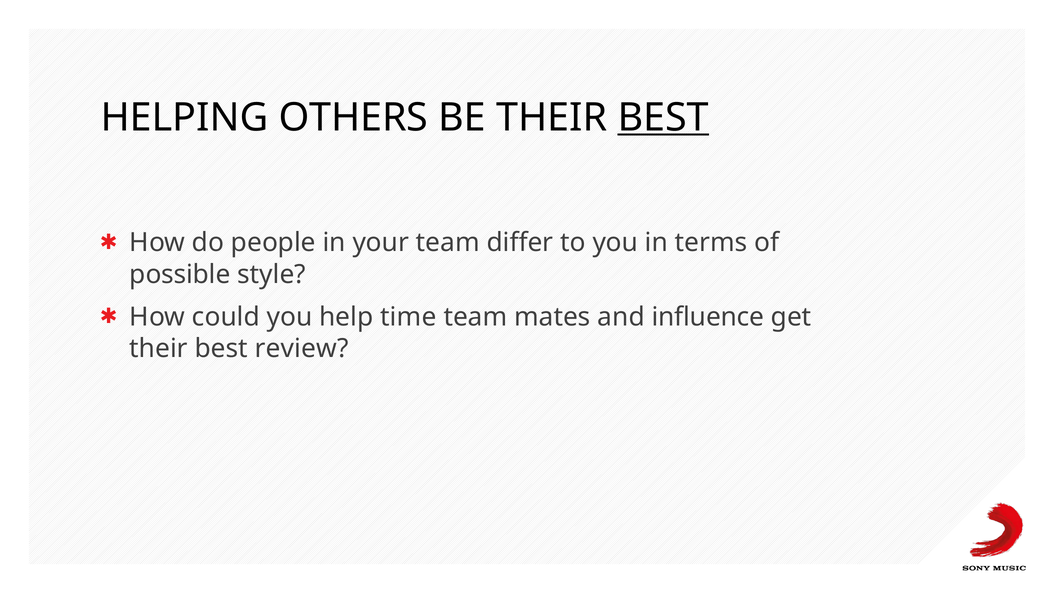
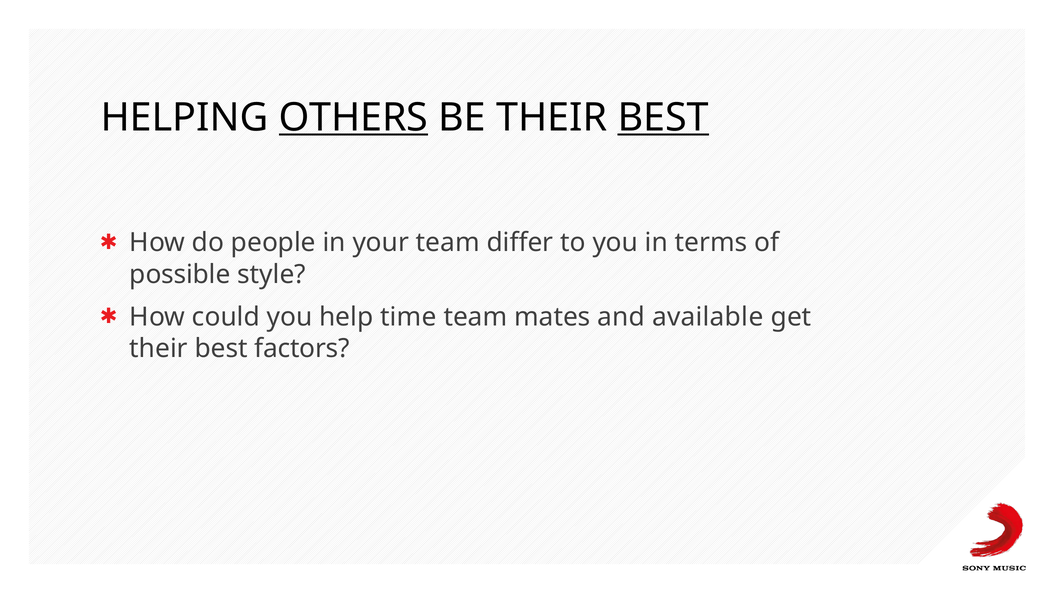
OTHERS underline: none -> present (353, 117)
influence: influence -> available (708, 317)
review: review -> factors (302, 349)
